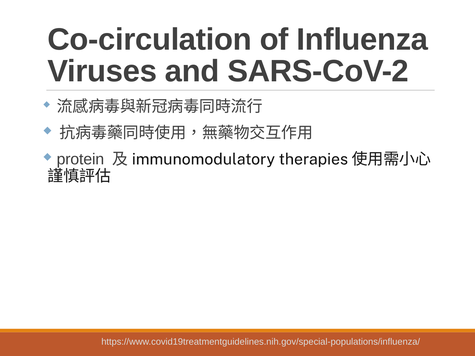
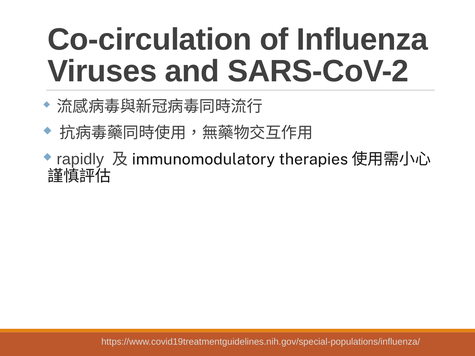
protein: protein -> rapidly (80, 159)
